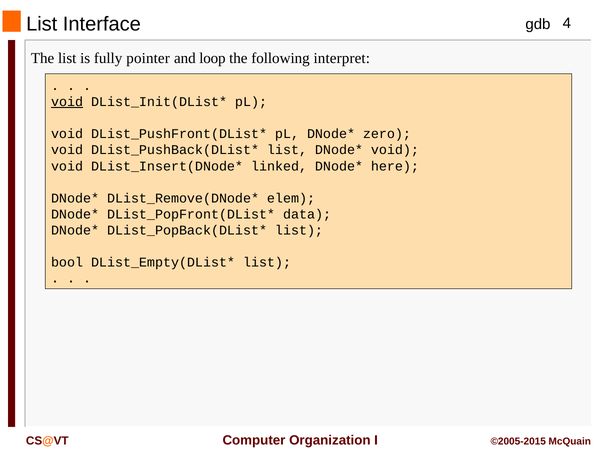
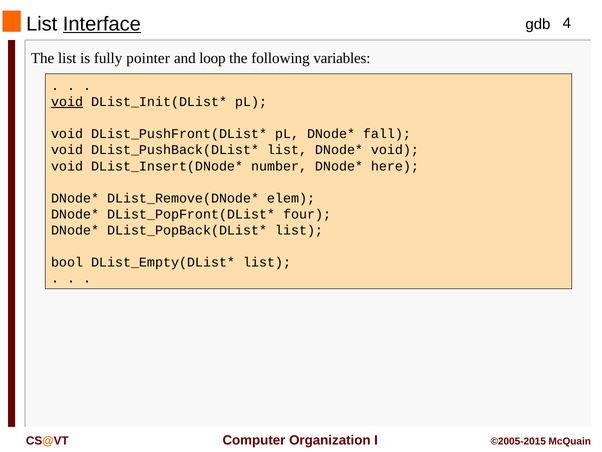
Interface underline: none -> present (102, 24)
interpret: interpret -> variables (342, 58)
zero: zero -> fall (387, 134)
linked: linked -> number (279, 166)
data: data -> four (307, 214)
